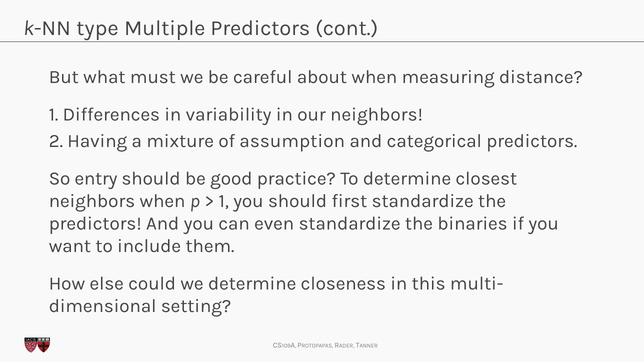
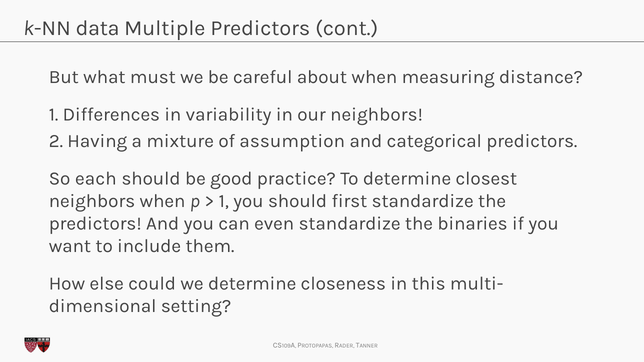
type: type -> data (98, 28)
entry: entry -> each (96, 179)
